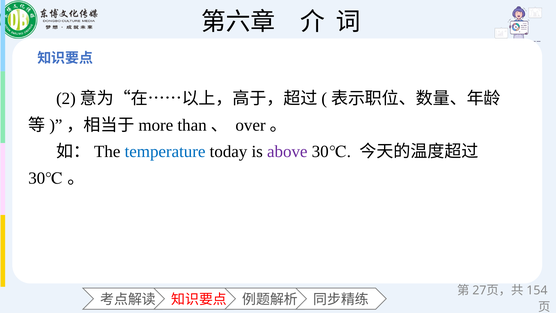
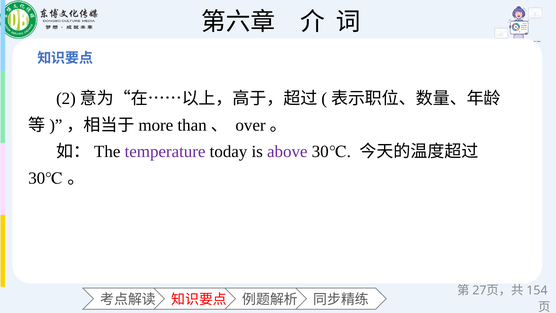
temperature colour: blue -> purple (165, 152)
